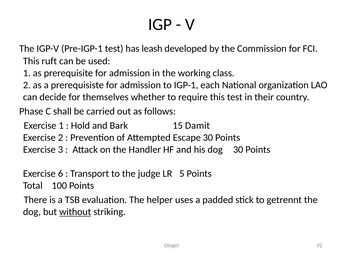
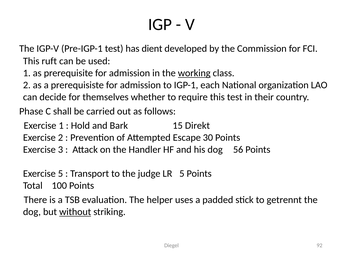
leash: leash -> dient (152, 49)
working underline: none -> present (194, 73)
Damit: Damit -> Direkt (197, 126)
30: 30 -> 56 (238, 150)
Exercise 6: 6 -> 5 (60, 174)
